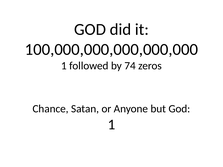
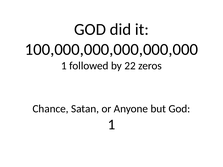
74: 74 -> 22 (130, 66)
